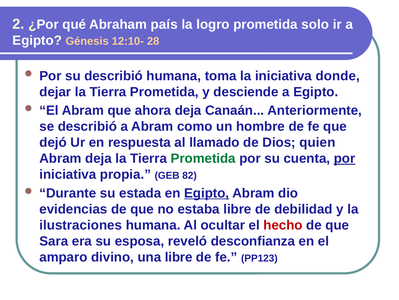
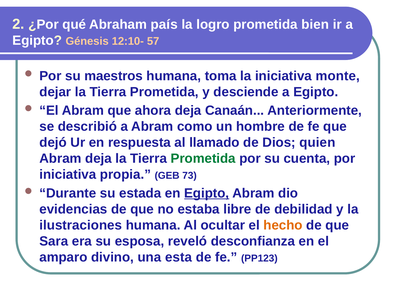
solo: solo -> bien (315, 24)
28: 28 -> 57 (153, 41)
su describió: describió -> maestros (114, 76)
donde: donde -> monte (338, 76)
por underline: present -> none (345, 158)
82: 82 -> 73 (189, 175)
hecho colour: red -> orange (283, 225)
una libre: libre -> esta (179, 257)
